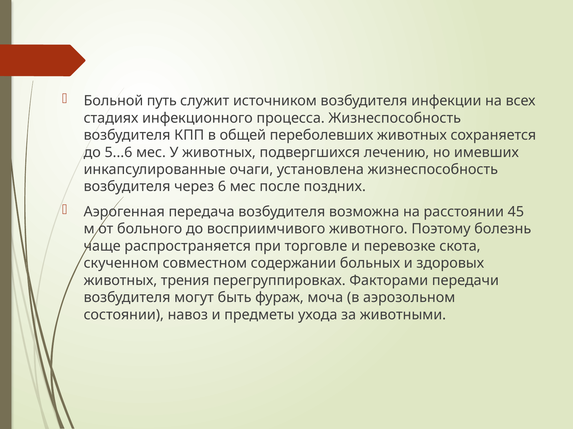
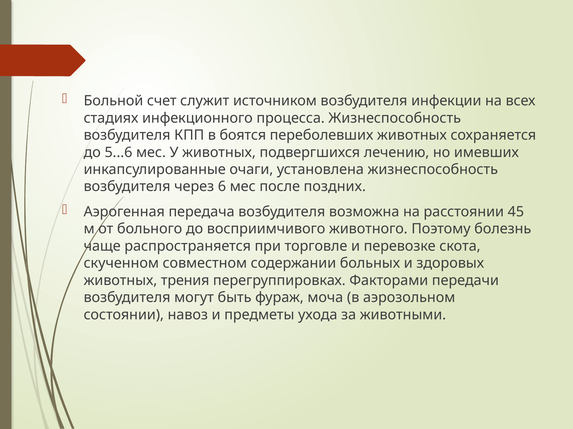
путь: путь -> счет (162, 101)
общей: общей -> боятся (243, 135)
